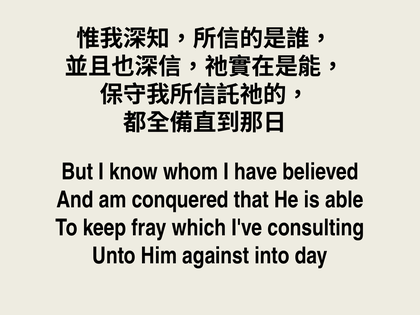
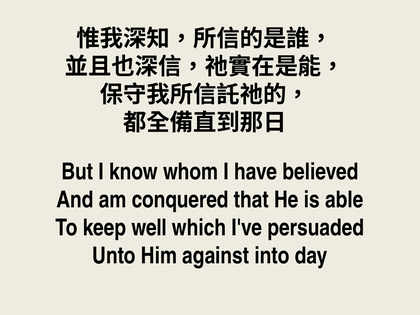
fray: fray -> well (149, 228)
consulting: consulting -> persuaded (316, 228)
